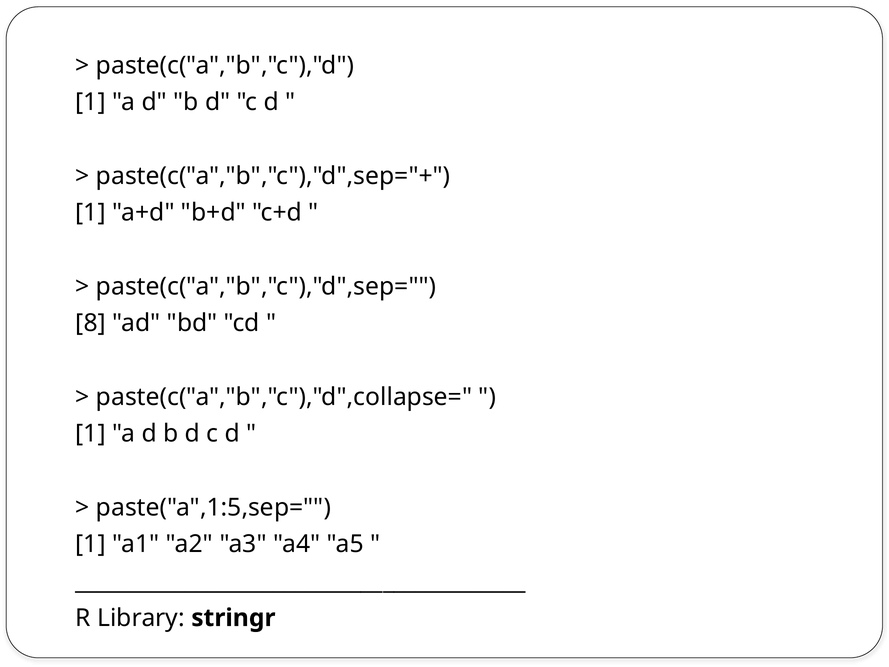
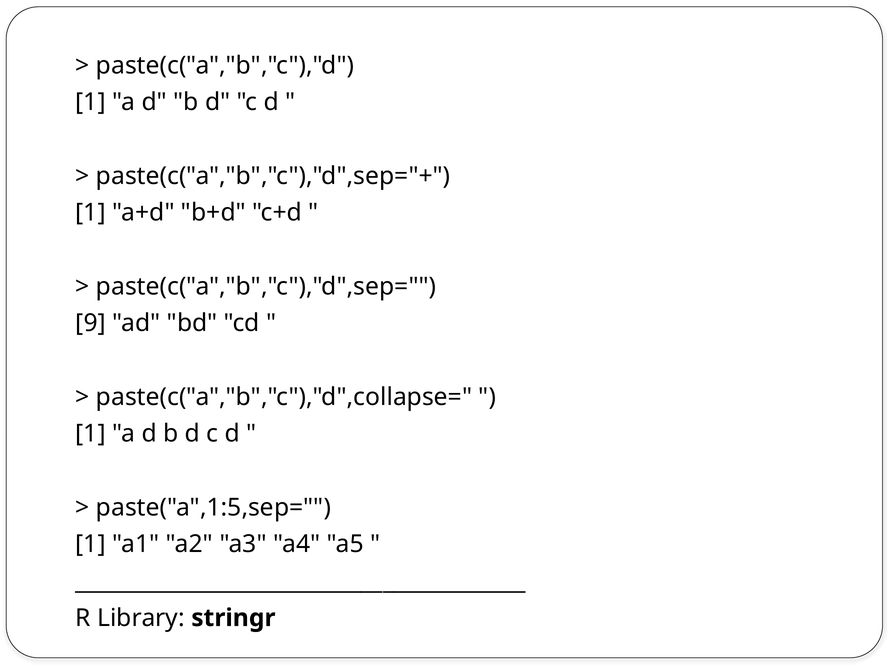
8: 8 -> 9 (91, 323)
